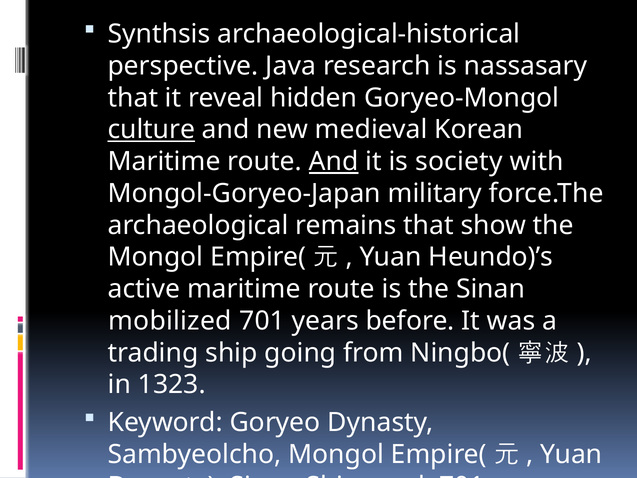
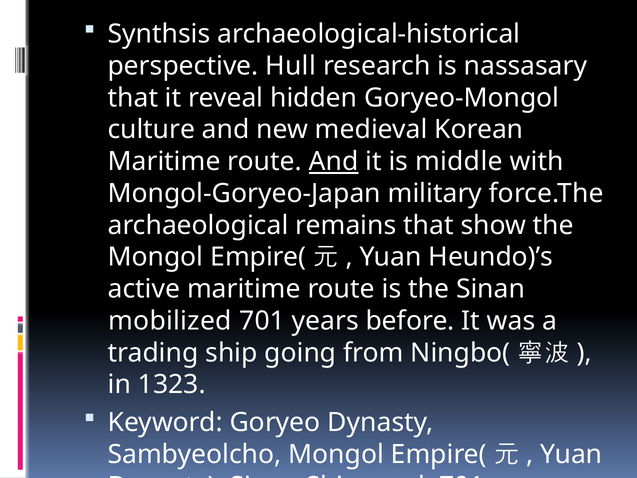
Java: Java -> Hull (291, 66)
culture underline: present -> none (151, 130)
society: society -> middle (459, 162)
